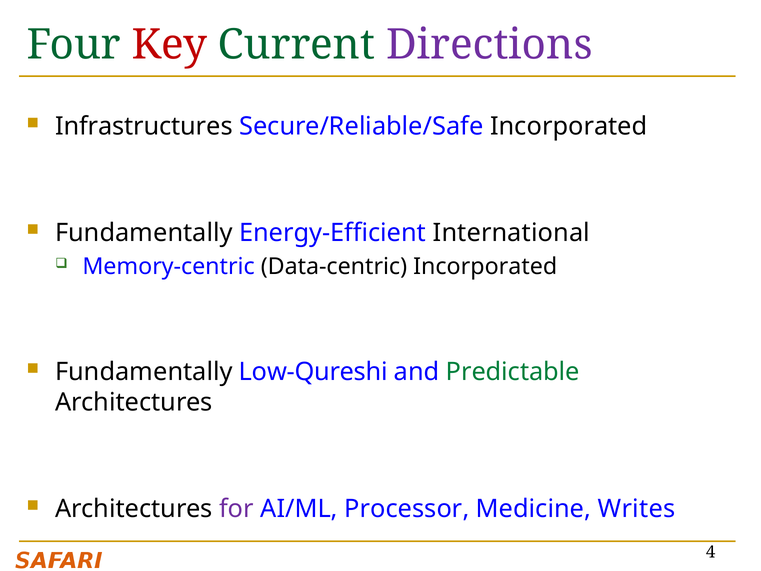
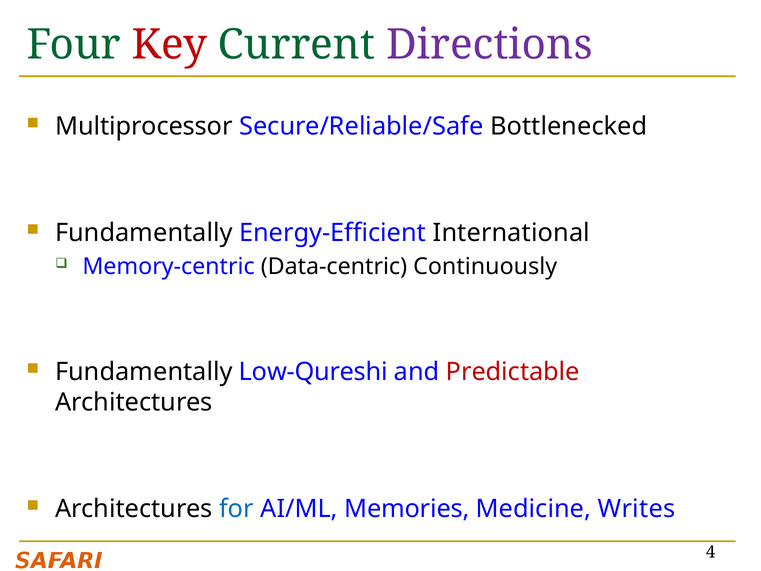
Infrastructures: Infrastructures -> Multiprocessor (144, 126)
Secure/Reliable/Safe Incorporated: Incorporated -> Bottlenecked (569, 126)
Data-centric Incorporated: Incorporated -> Continuously (485, 267)
Predictable colour: green -> red (513, 372)
for colour: purple -> blue (236, 509)
Processor: Processor -> Memories (407, 509)
